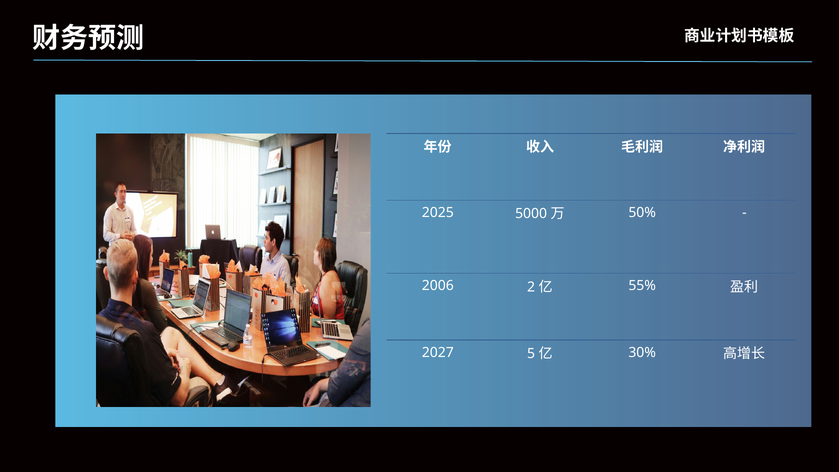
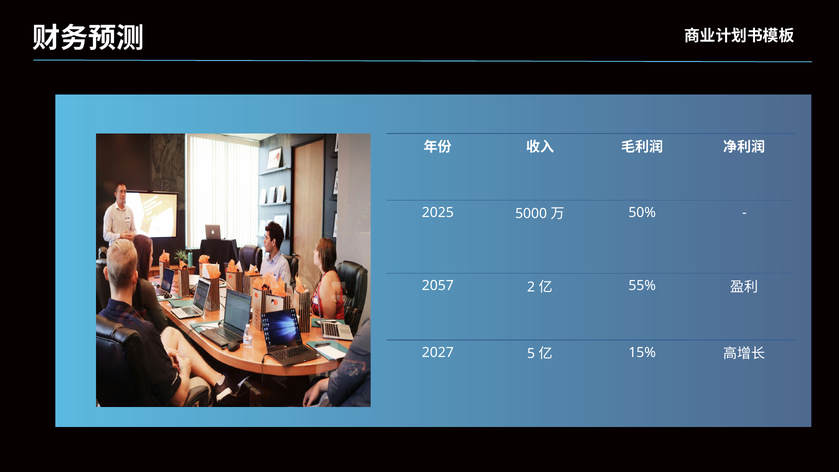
2006: 2006 -> 2057 (438, 286)
30%: 30% -> 15% (642, 352)
